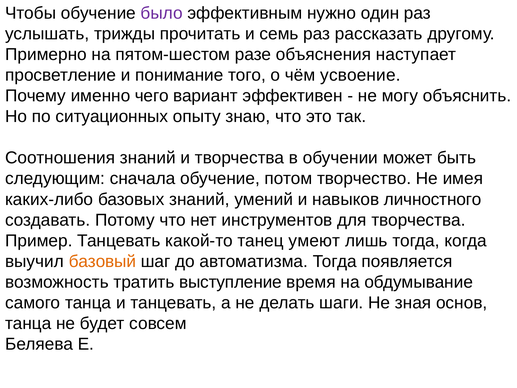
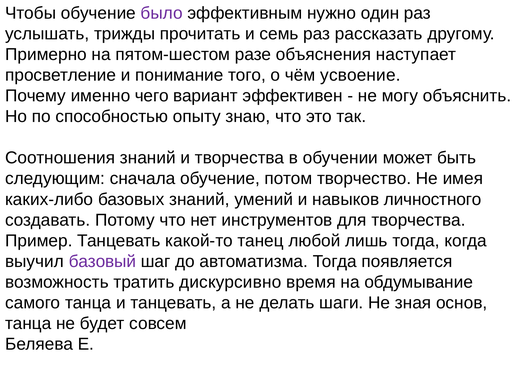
ситуационных: ситуационных -> способностью (112, 116)
умеют: умеют -> любой (314, 241)
базовый colour: orange -> purple (102, 261)
выступление: выступление -> дискурсивно (230, 282)
